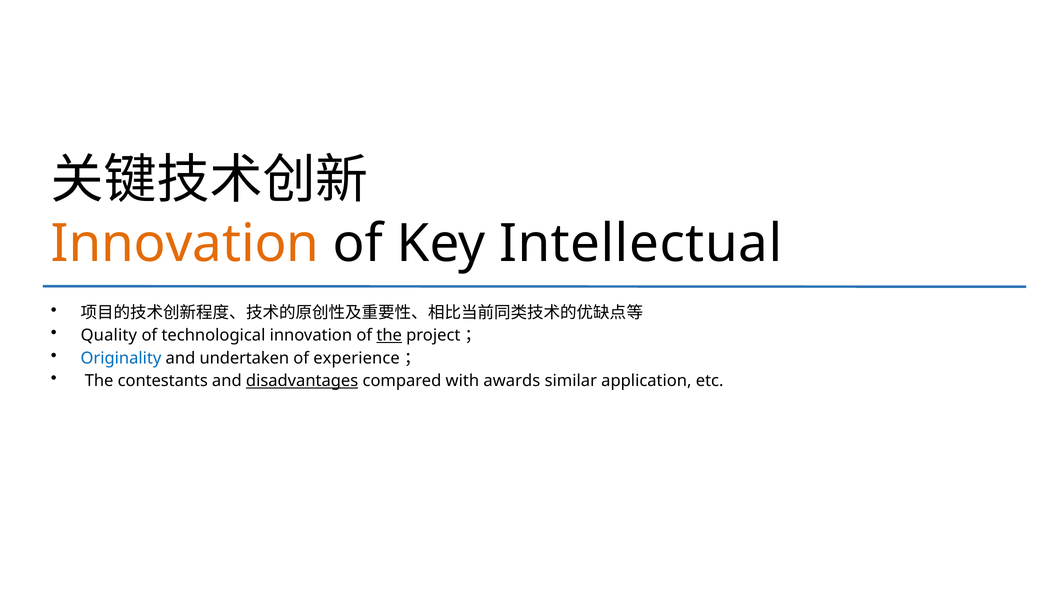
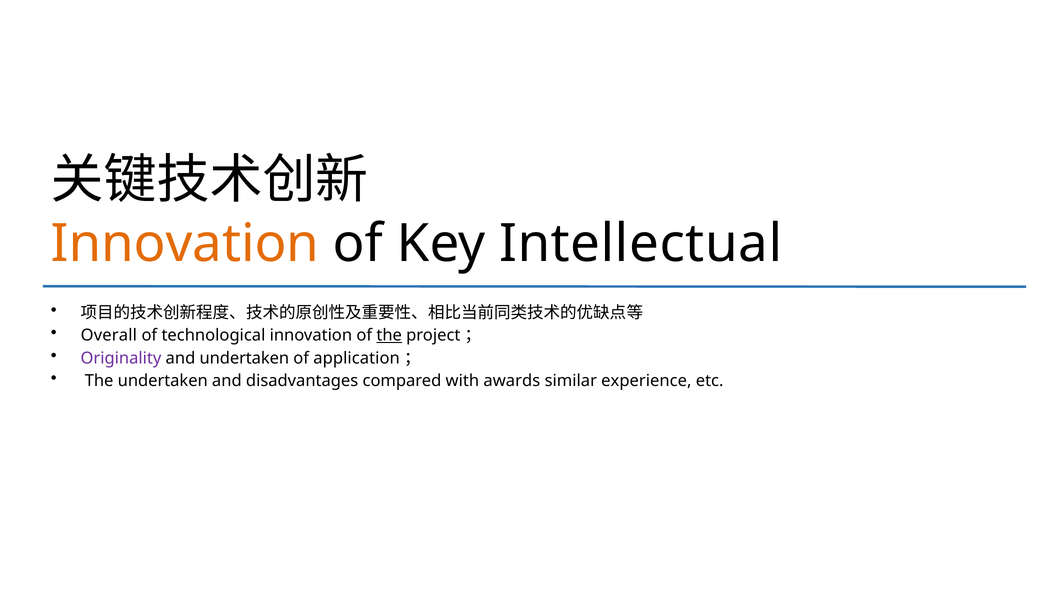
Quality: Quality -> Overall (109, 335)
Originality colour: blue -> purple (121, 358)
experience: experience -> application (357, 358)
The contestants: contestants -> undertaken (163, 381)
disadvantages underline: present -> none (302, 381)
application: application -> experience (646, 381)
